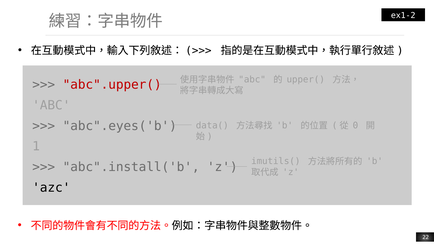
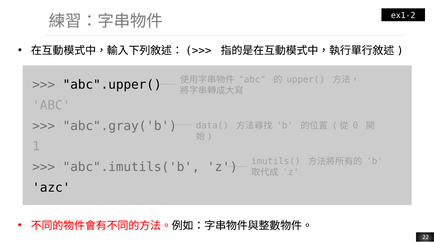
abc".upper( colour: red -> black (112, 85)
abc".eyes('b: abc".eyes('b -> abc".gray('b (120, 126)
abc".install('b: abc".install('b -> abc".imutils('b (131, 167)
